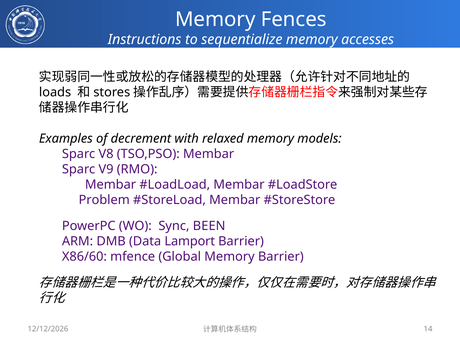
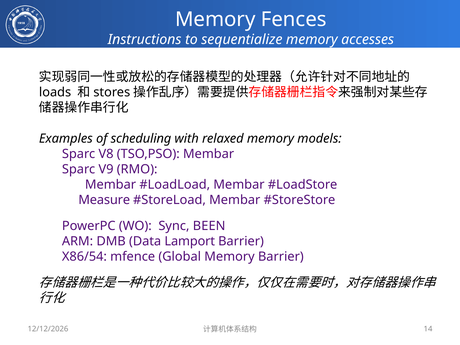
decrement: decrement -> scheduling (141, 138)
Problem: Problem -> Measure (104, 200)
X86/60: X86/60 -> X86/54 (84, 257)
